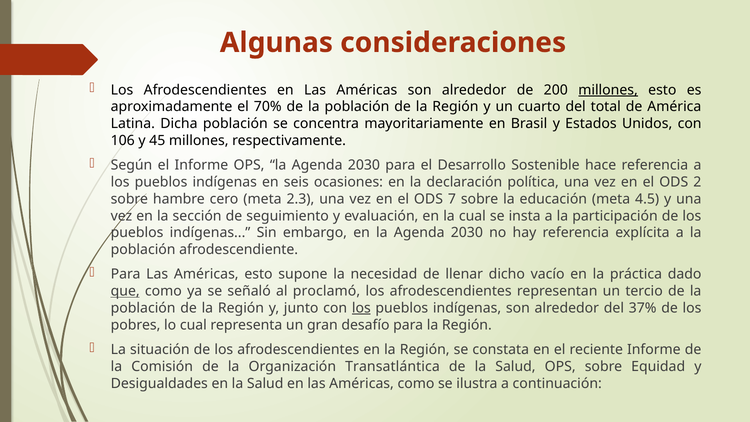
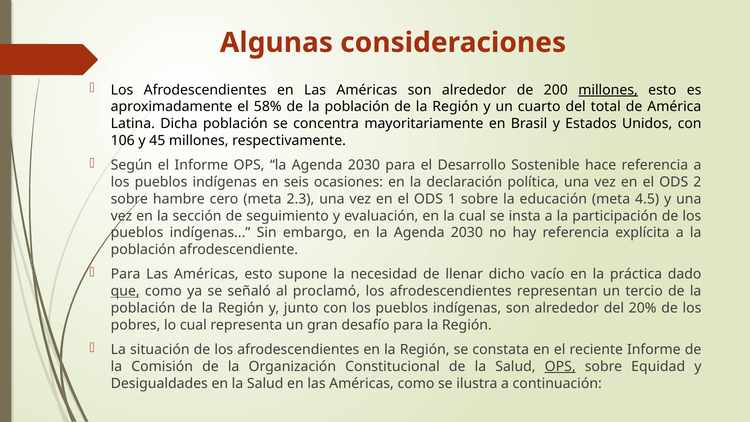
70%: 70% -> 58% (268, 107)
7: 7 -> 1 (452, 199)
los underline: present -> none (361, 308)
37%: 37% -> 20% (643, 308)
Transatlántica: Transatlántica -> Constitucional (393, 366)
OPS underline: none -> present (560, 366)
